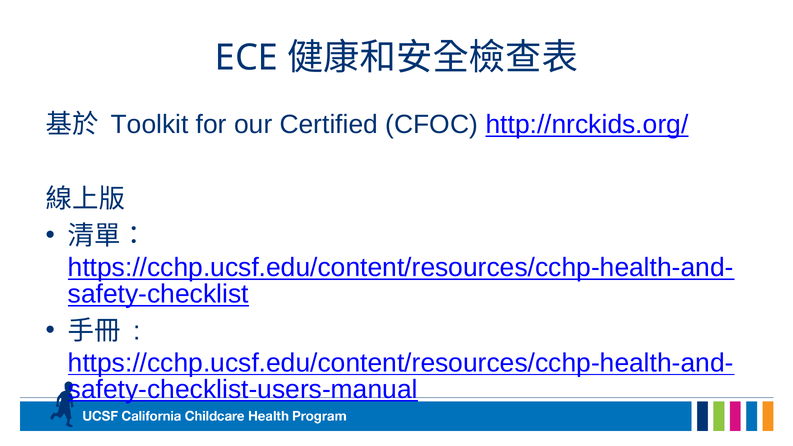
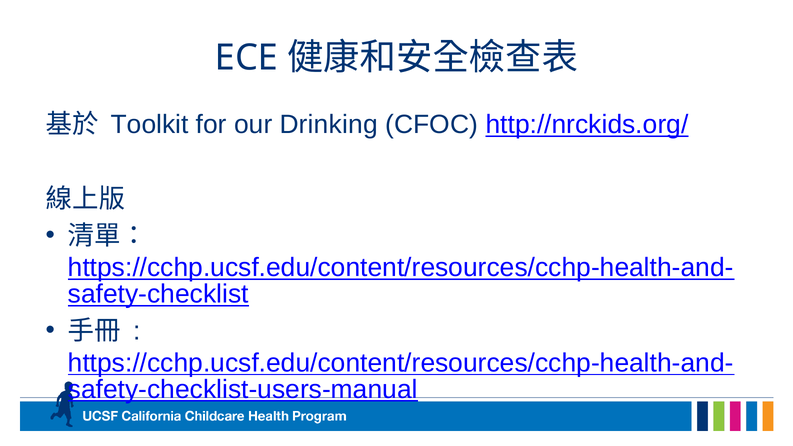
Certified: Certified -> Drinking (329, 125)
